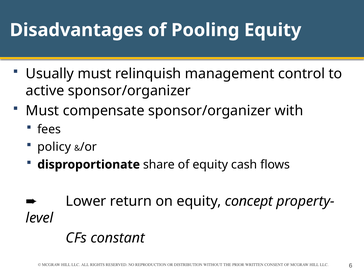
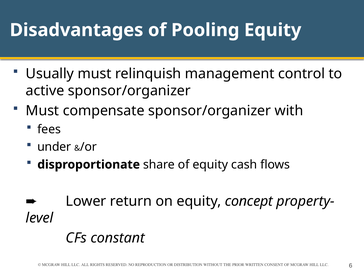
policy: policy -> under (54, 147)
